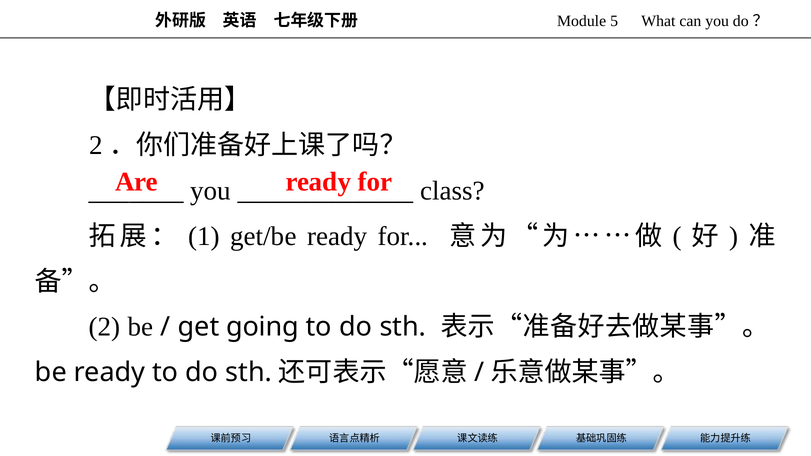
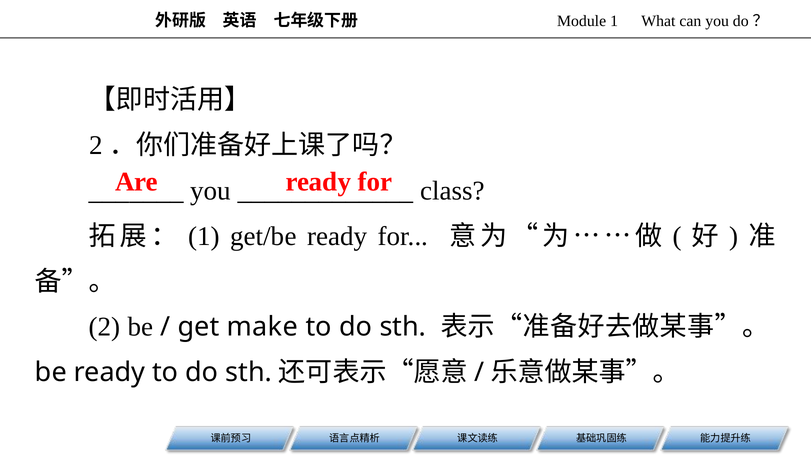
5: 5 -> 1 (614, 21)
going: going -> make (262, 327)
